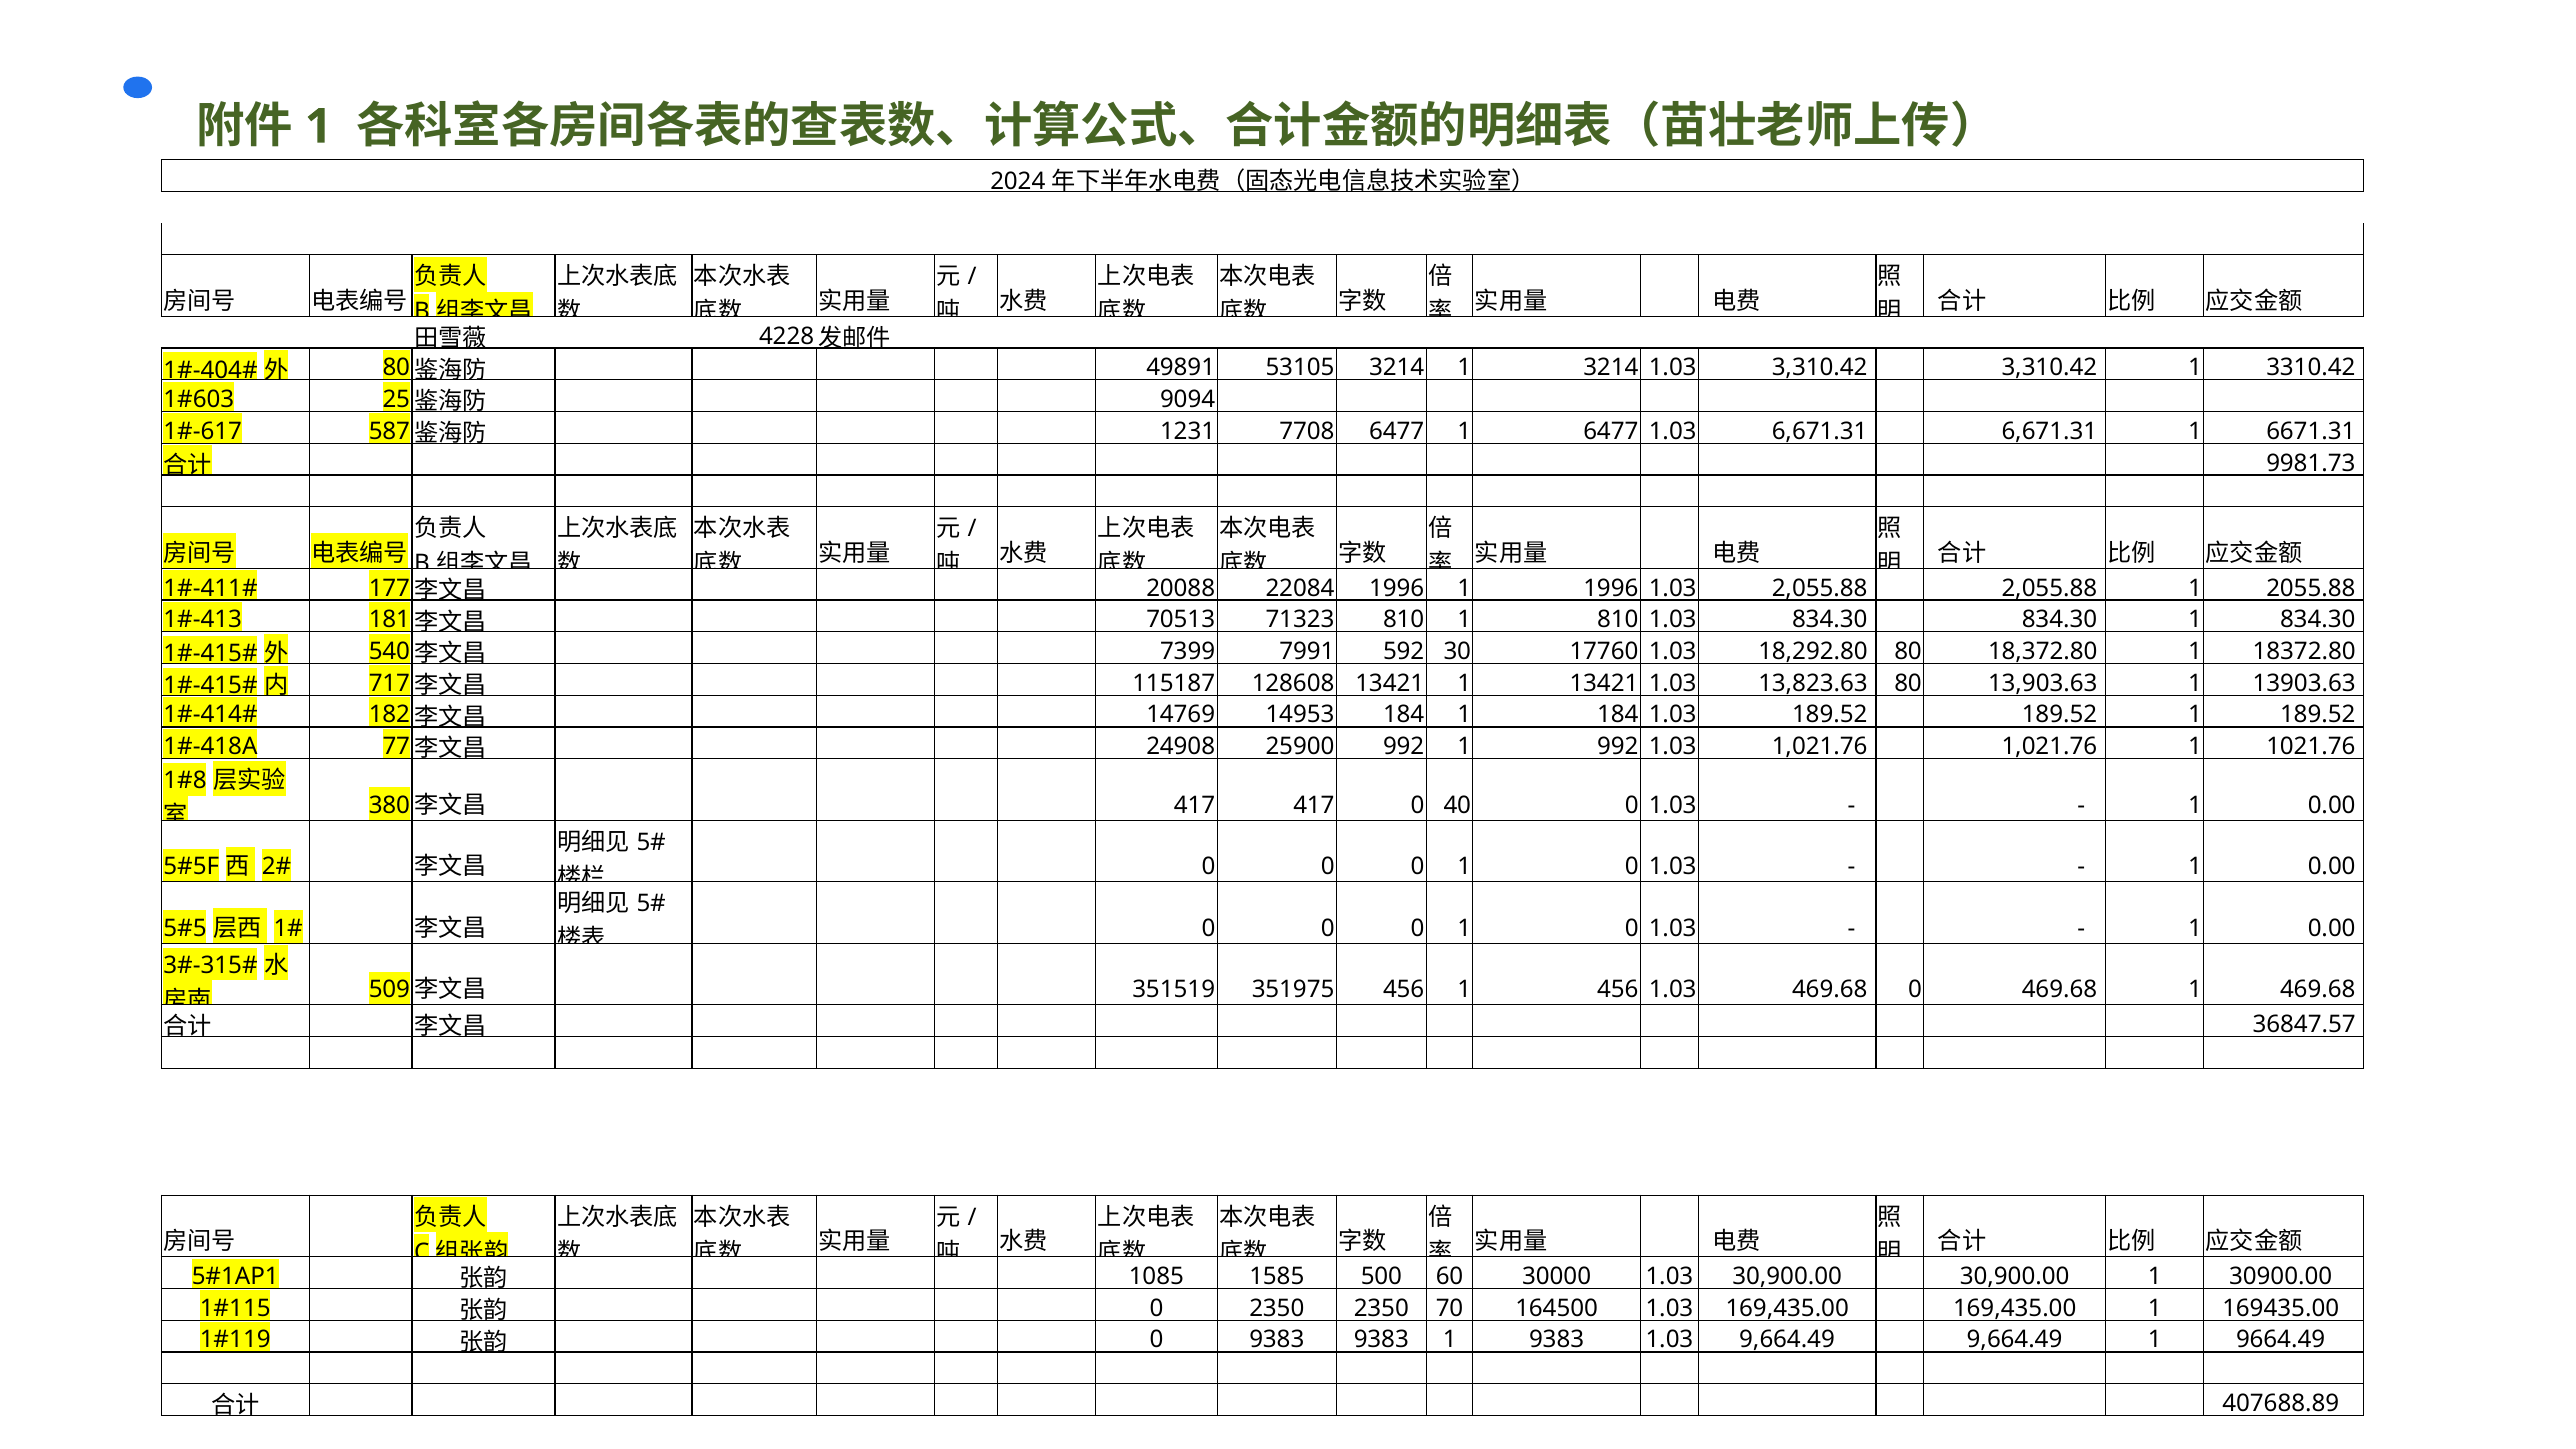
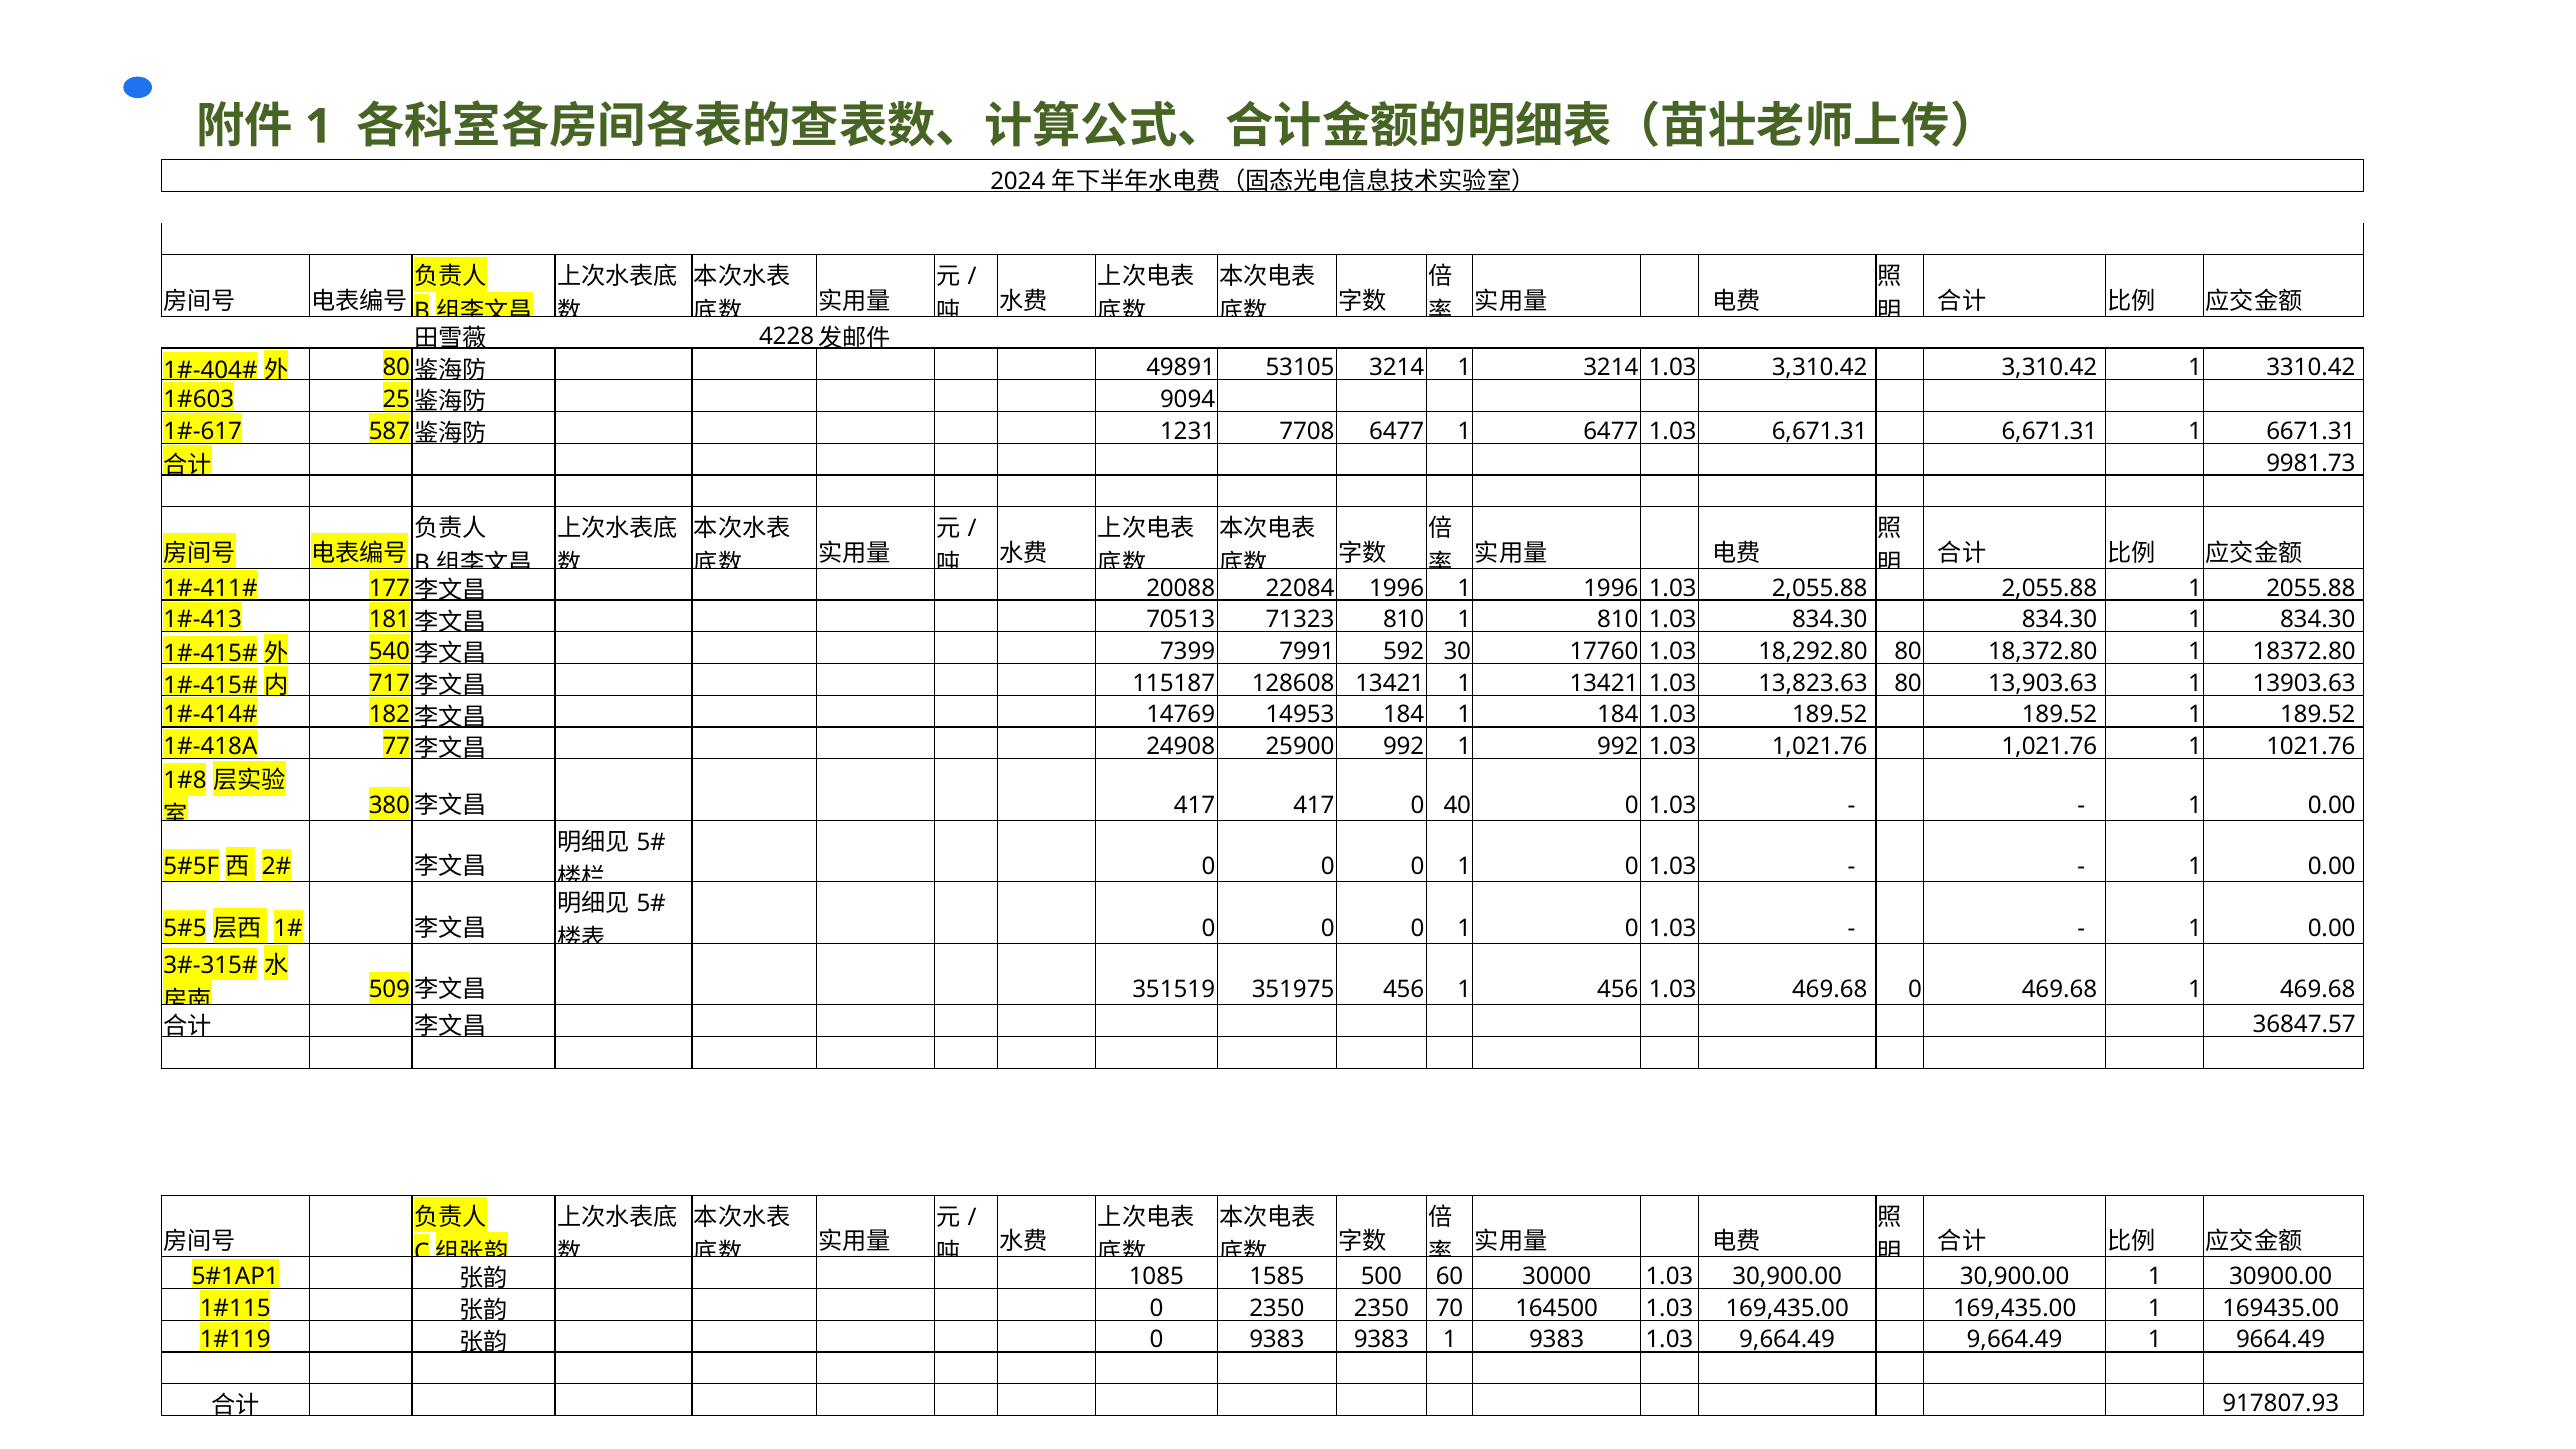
407688.89: 407688.89 -> 917807.93 (2281, 1403)
